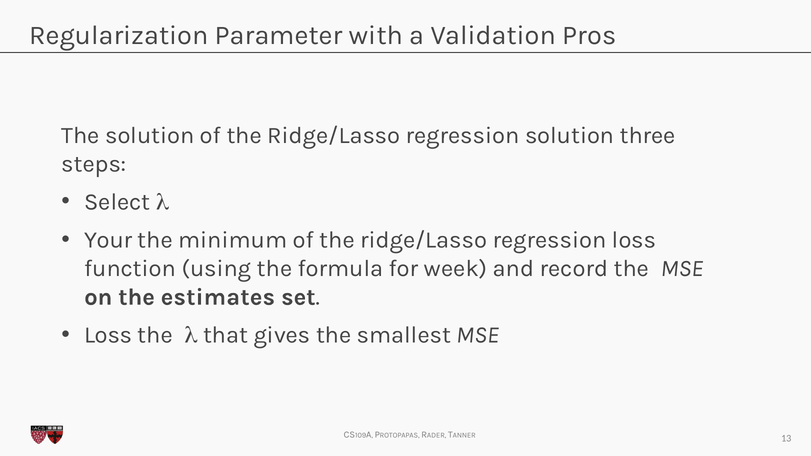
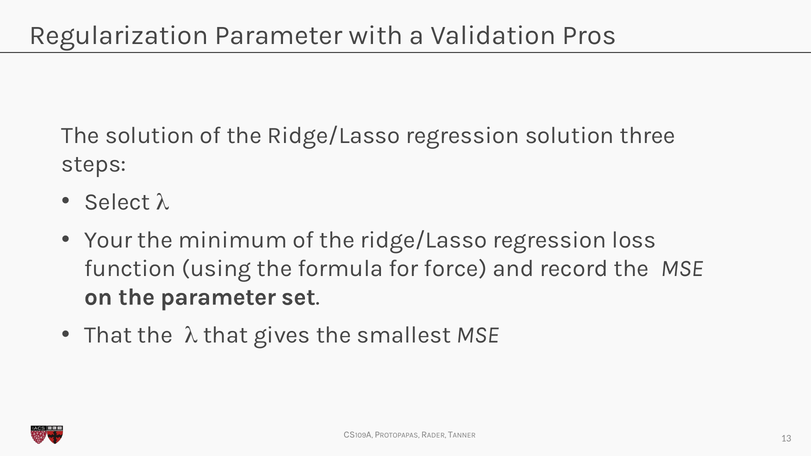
week: week -> force (456, 269)
the estimates: estimates -> parameter (218, 297)
Loss: Loss -> That (108, 335)
